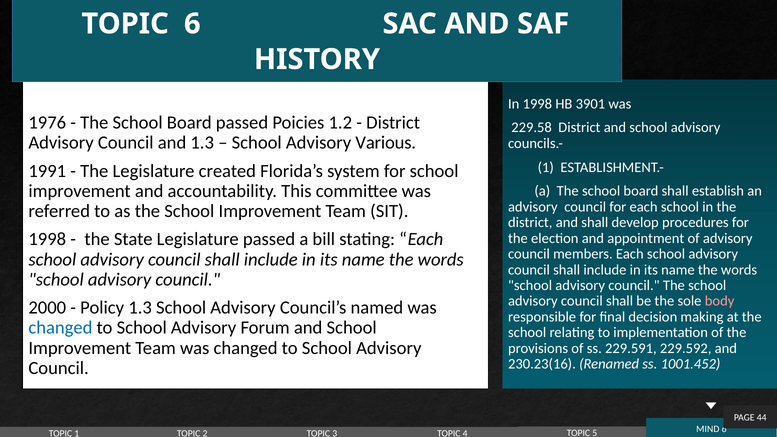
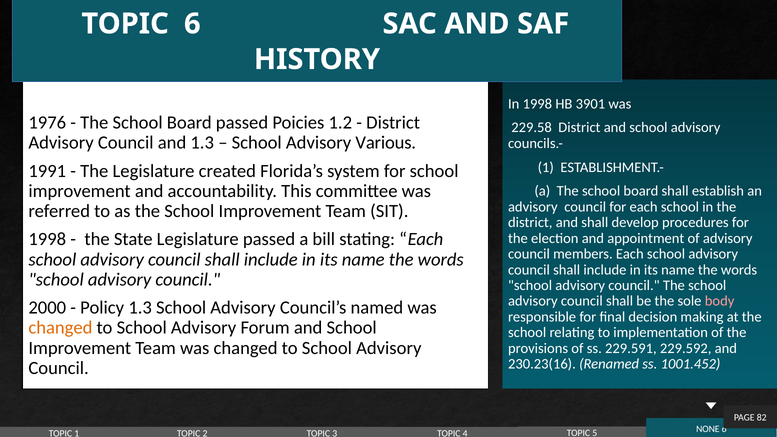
changed colour: blue -> orange (60, 328)
44: 44 -> 82 (762, 417)
MIND: MIND -> NONE (708, 429)
